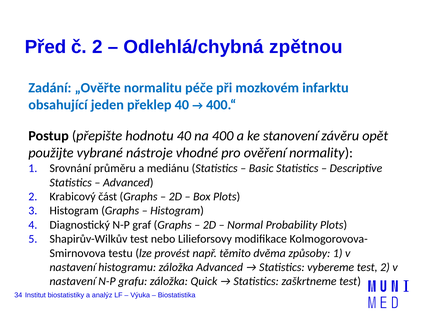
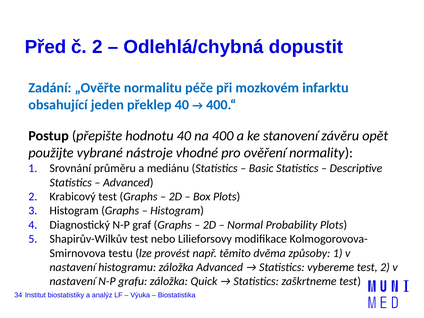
zpětnou: zpětnou -> dopustit (306, 47)
Krabicový část: část -> test (108, 197)
